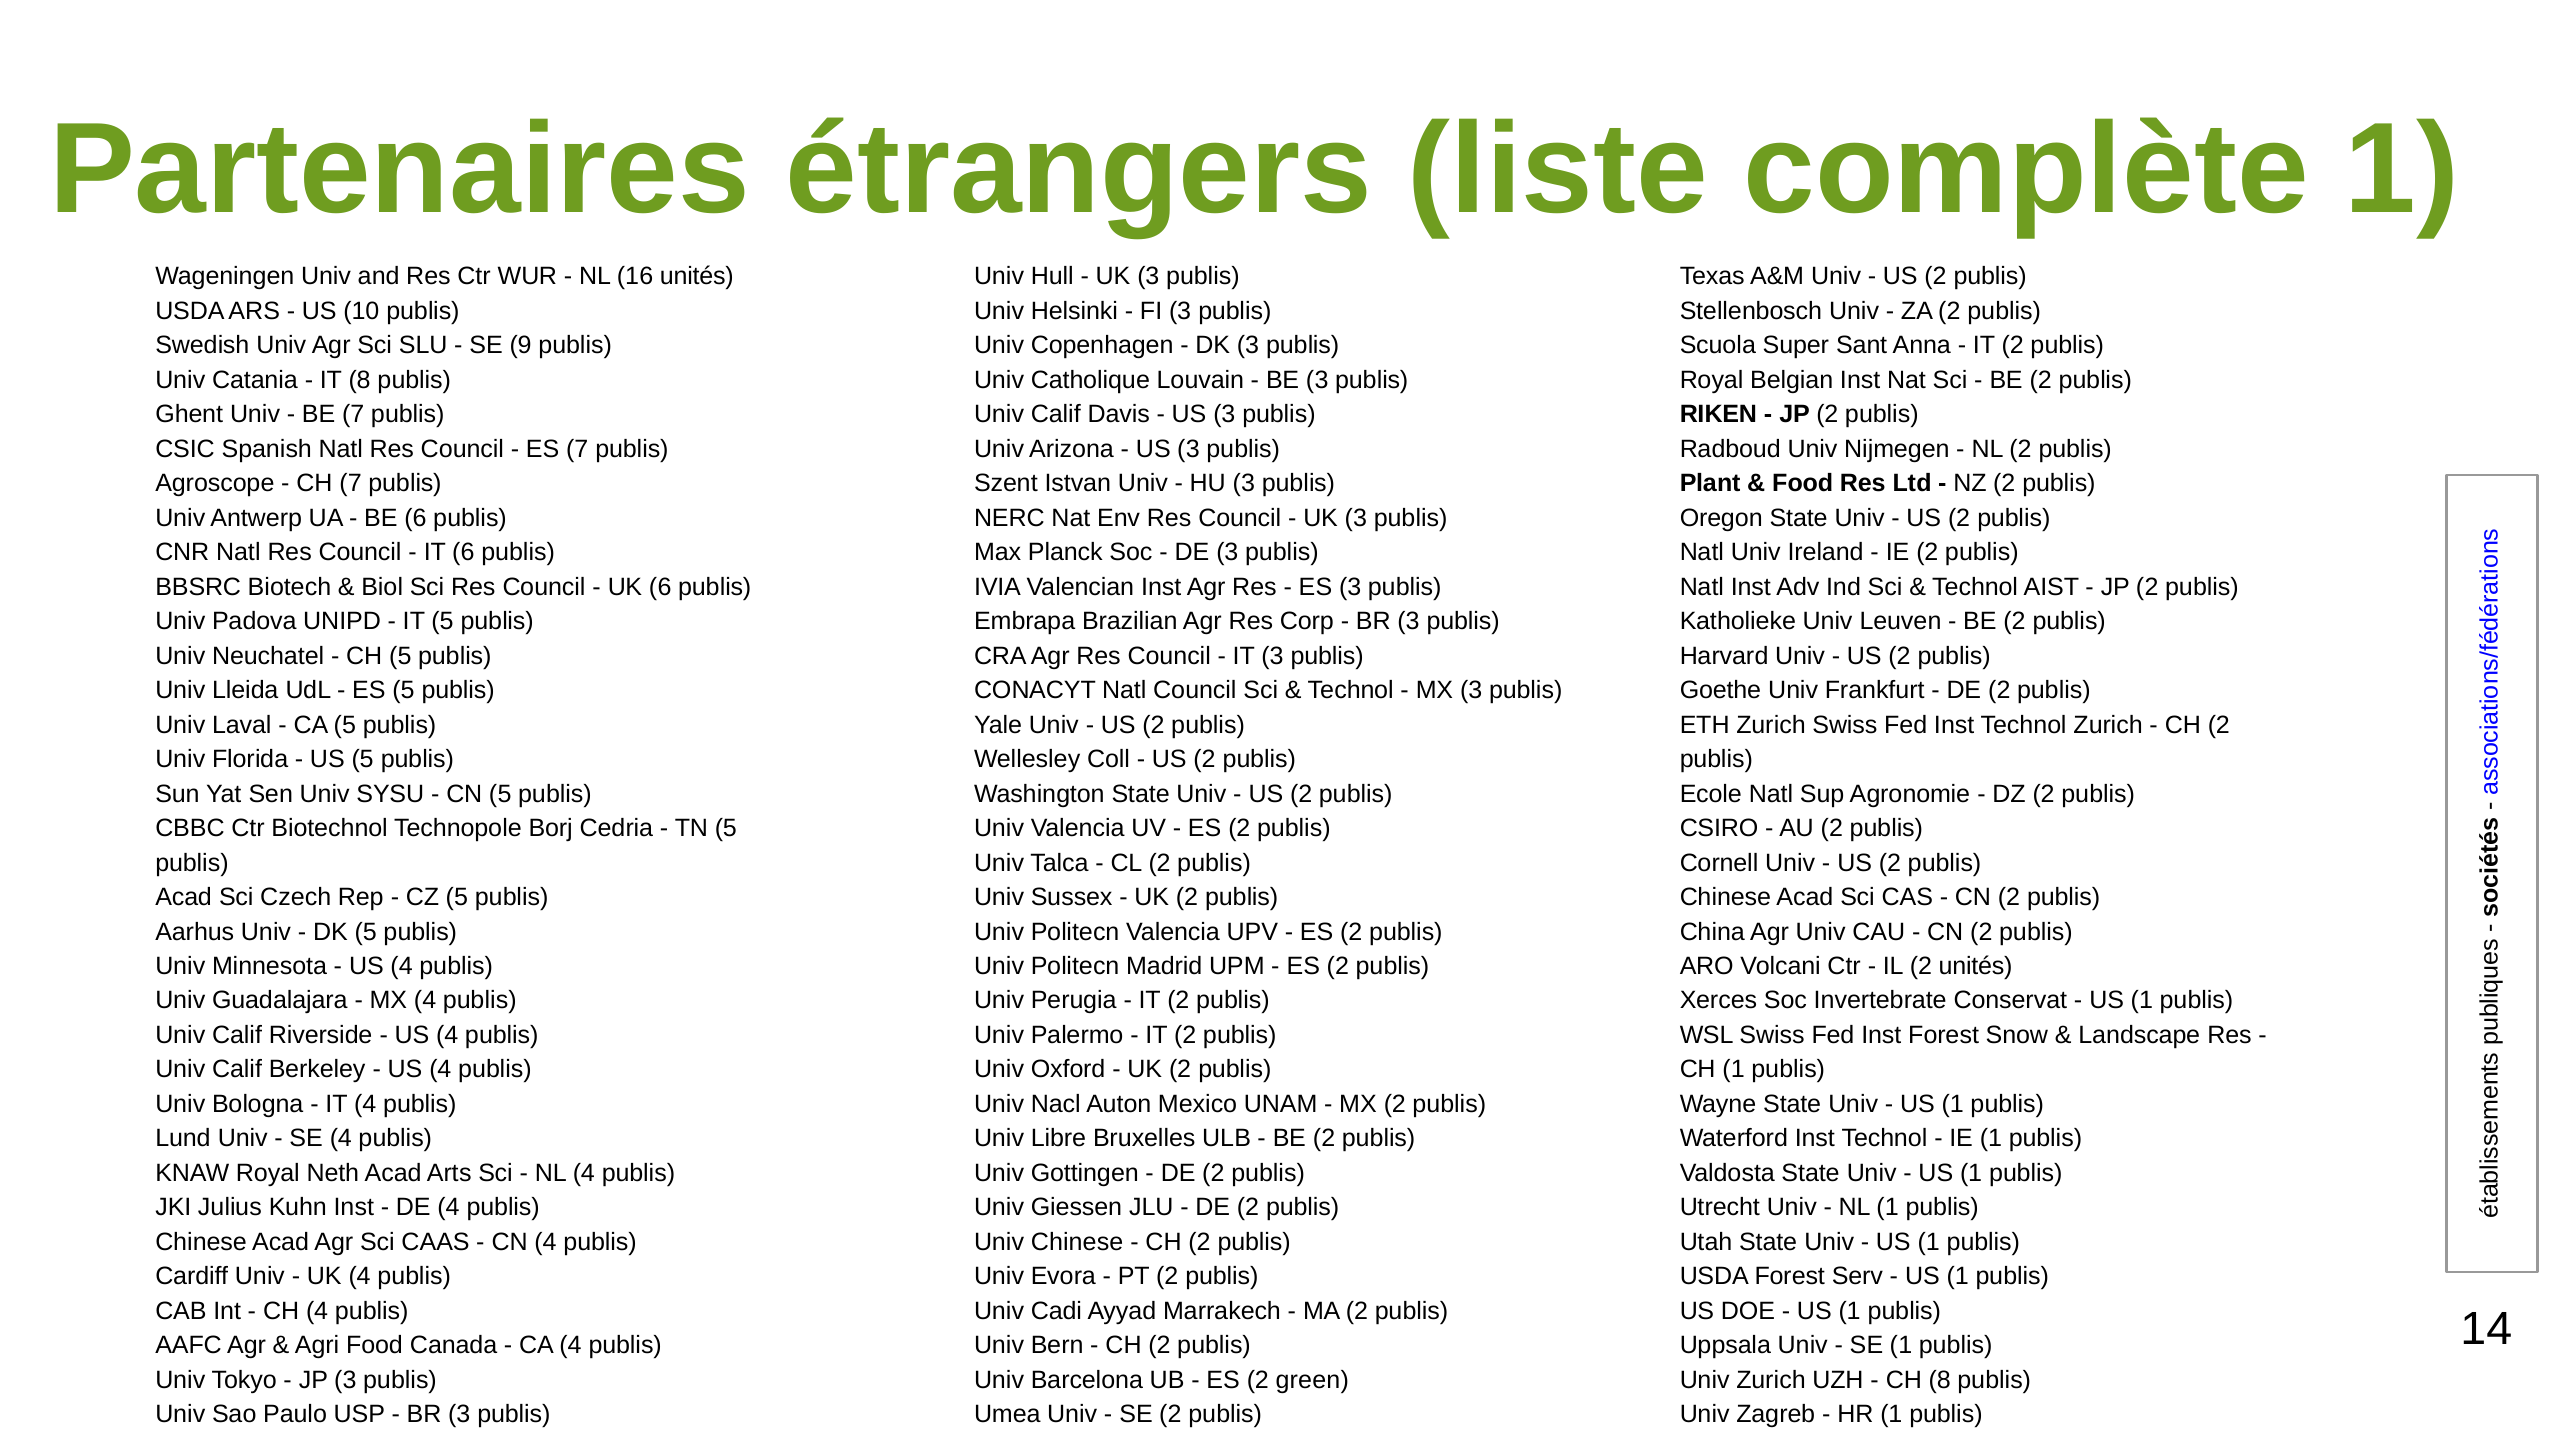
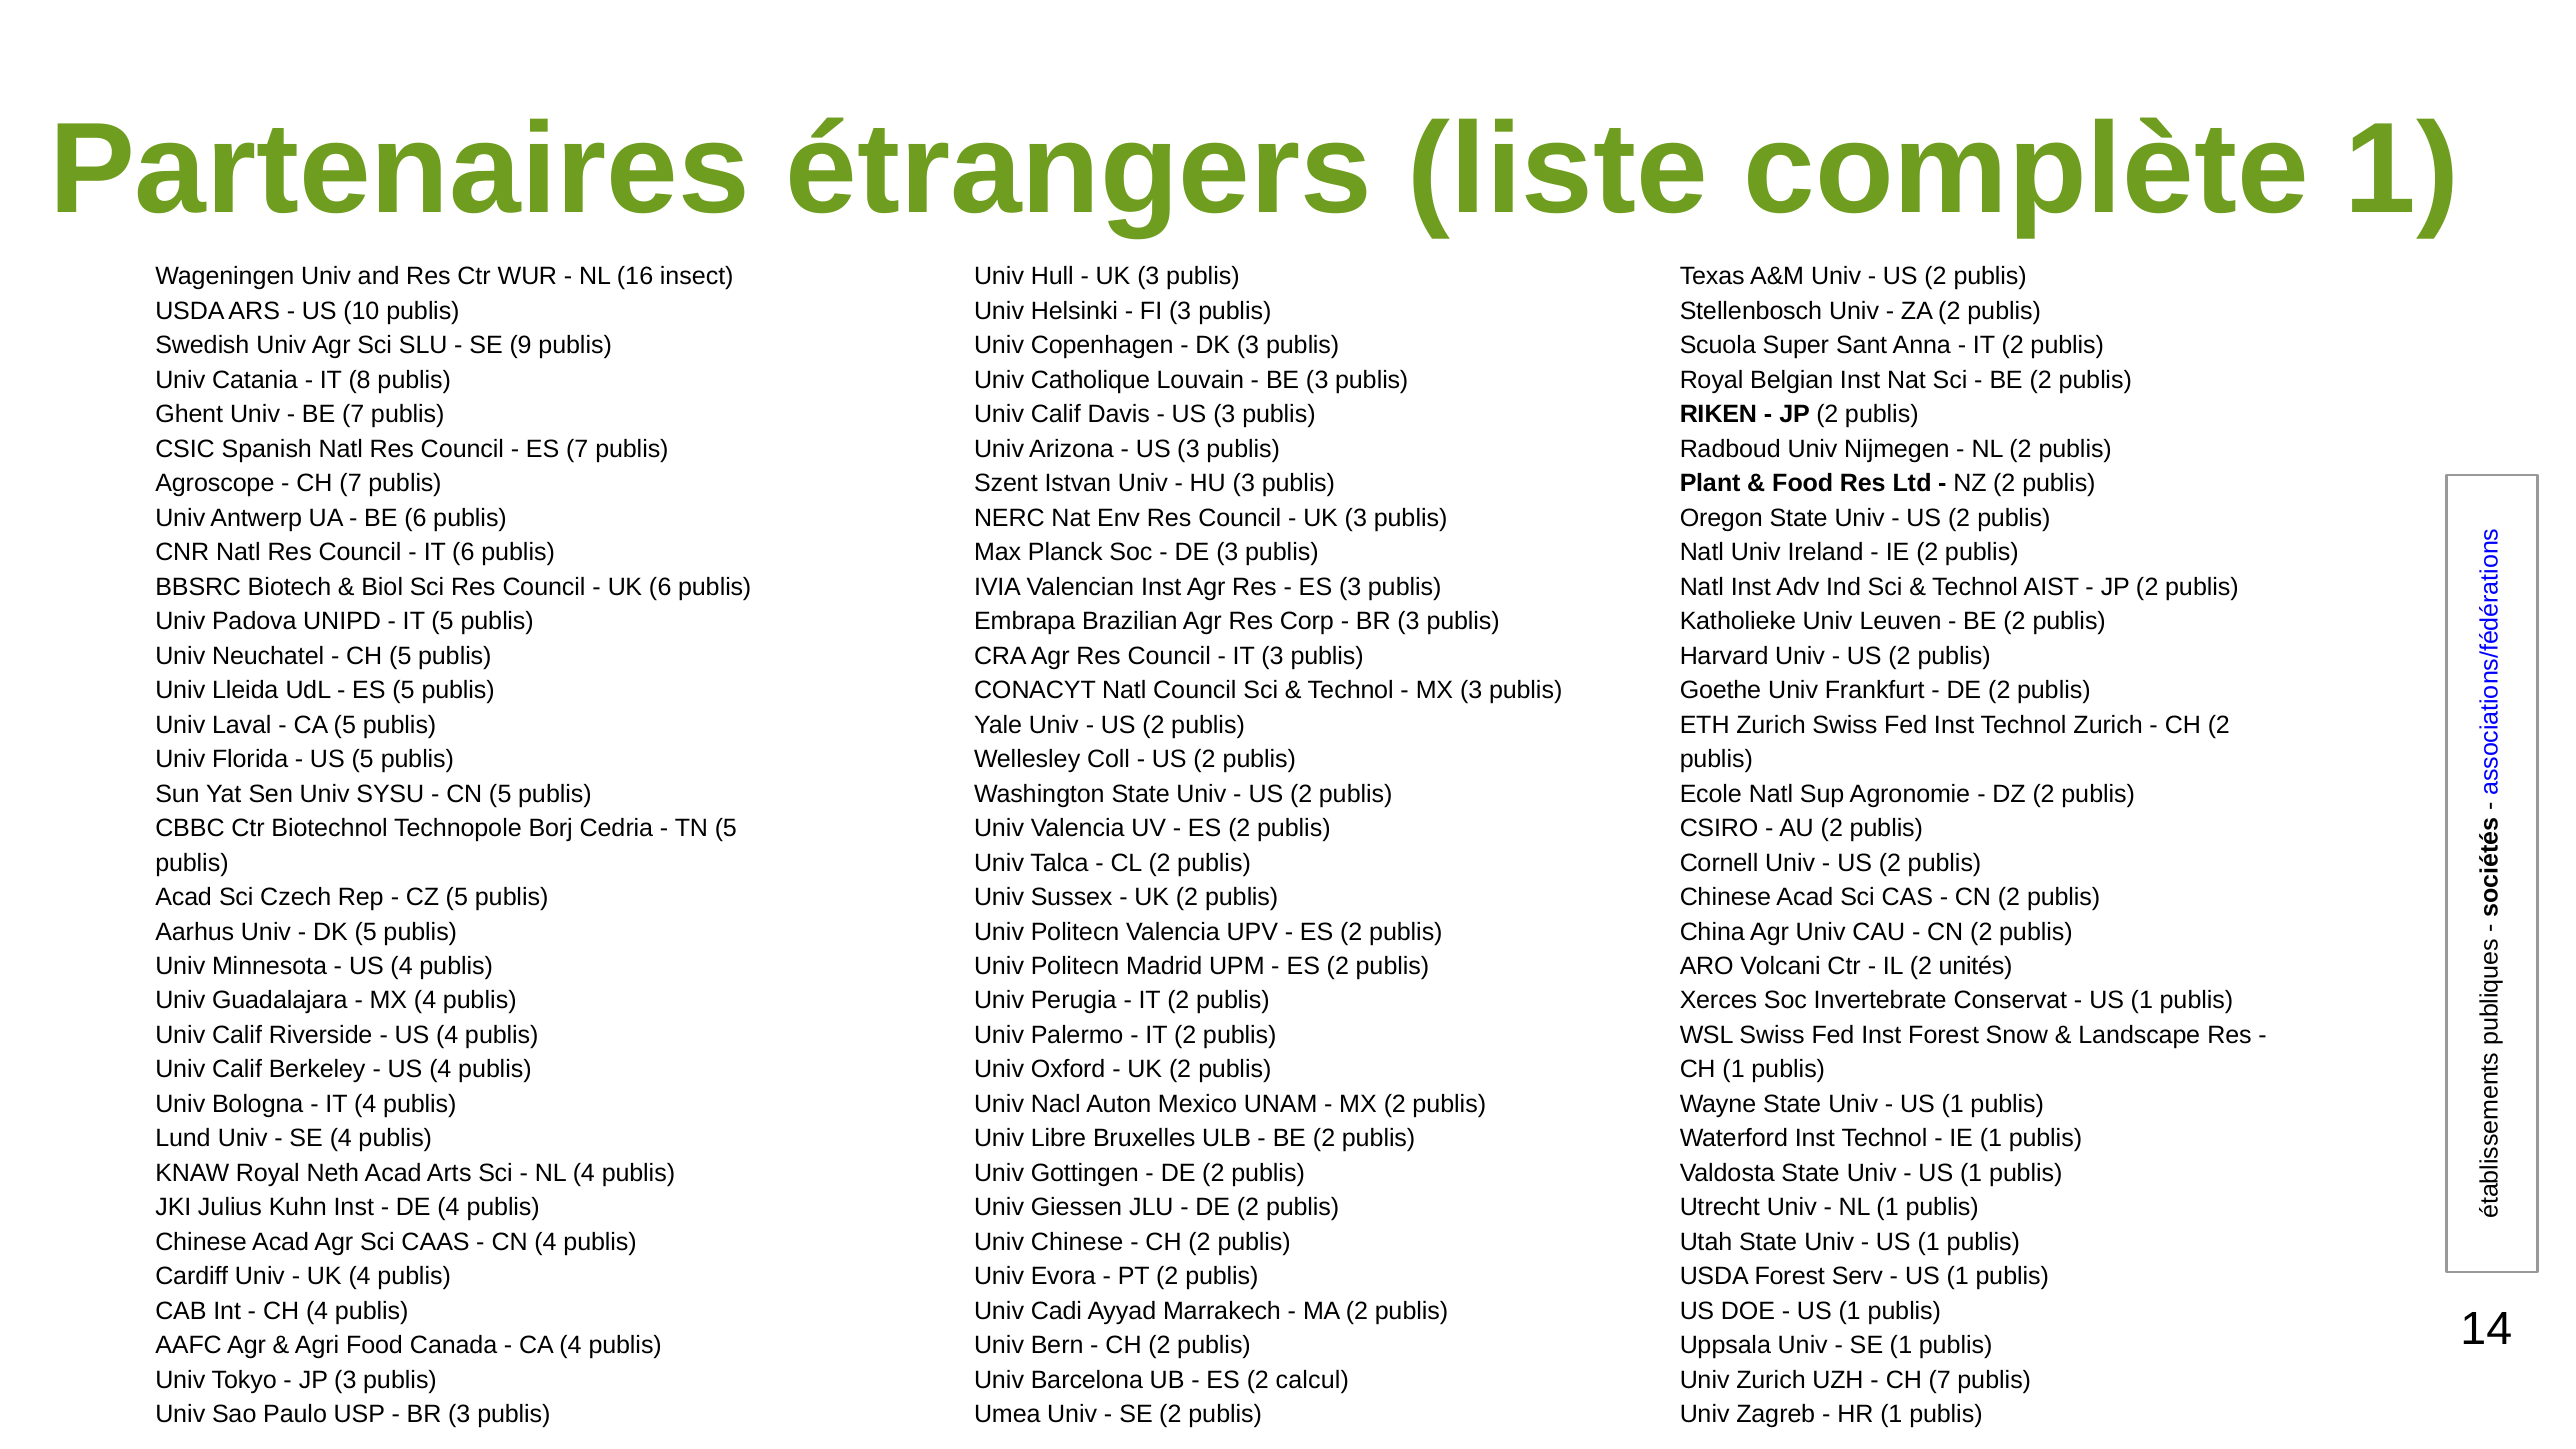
16 unités: unités -> insect (697, 277)
green: green -> calcul (1312, 1380)
8: 8 -> 7 (1940, 1380)
